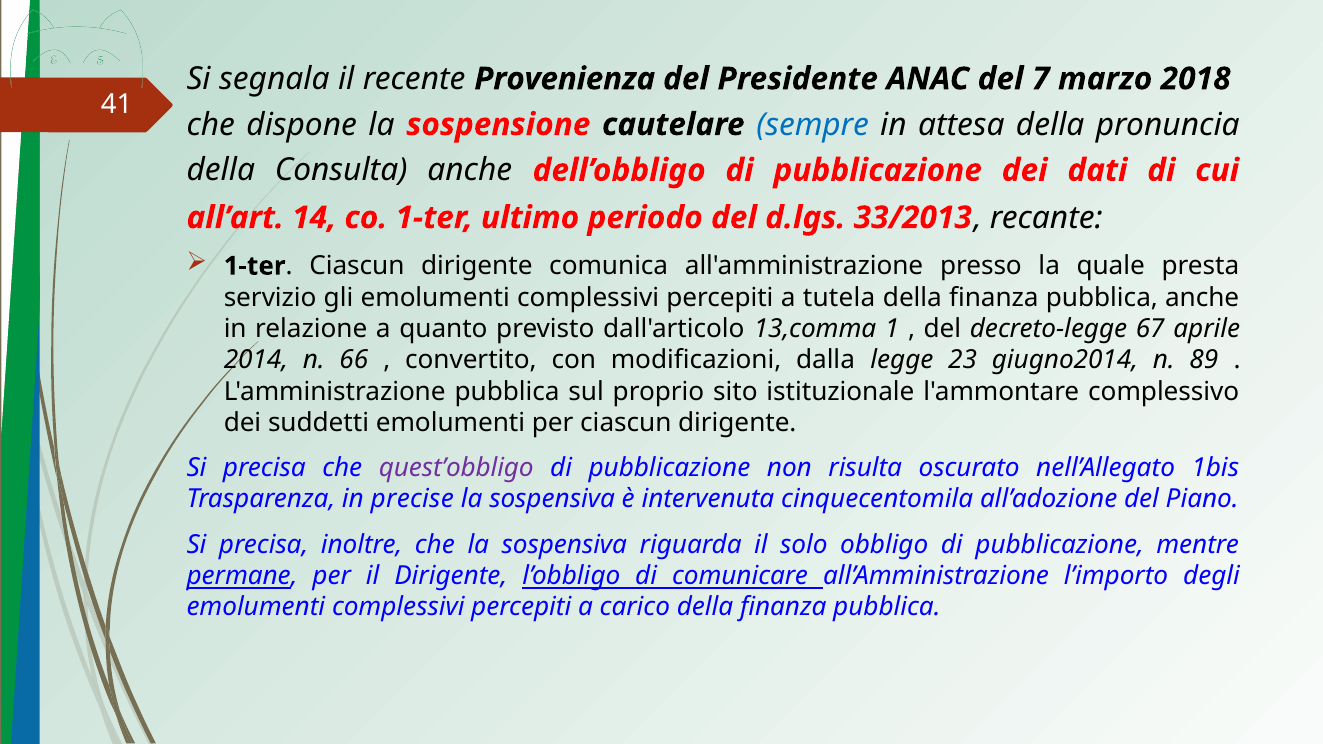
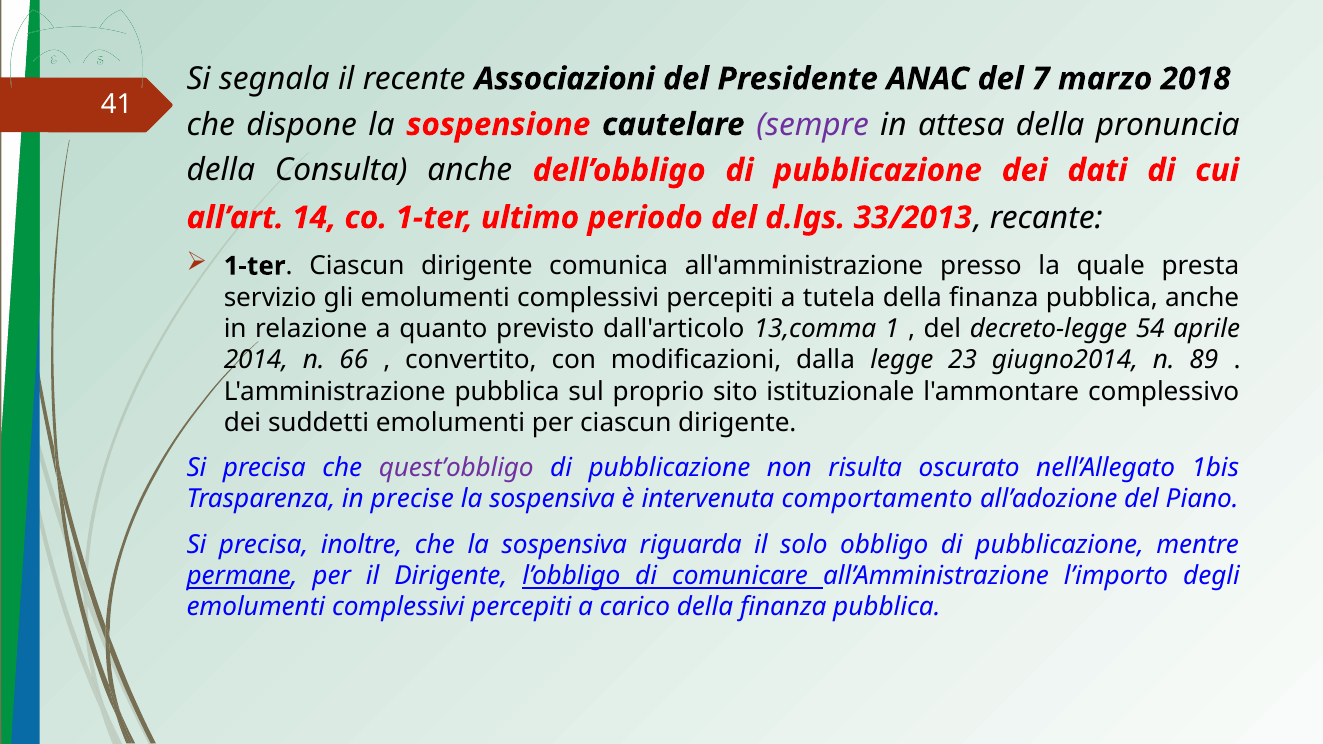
Provenienza: Provenienza -> Associazioni (565, 79)
sempre colour: blue -> purple (813, 125)
67: 67 -> 54 (1150, 329)
cinquecentomila: cinquecentomila -> comportamento (877, 499)
